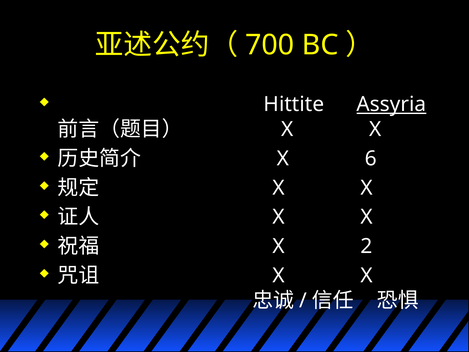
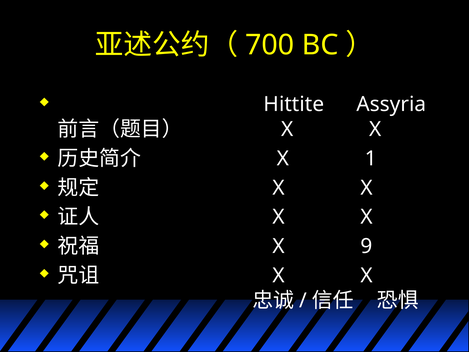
Assyria underline: present -> none (391, 104)
6: 6 -> 1 (371, 158)
2: 2 -> 9 (367, 246)
